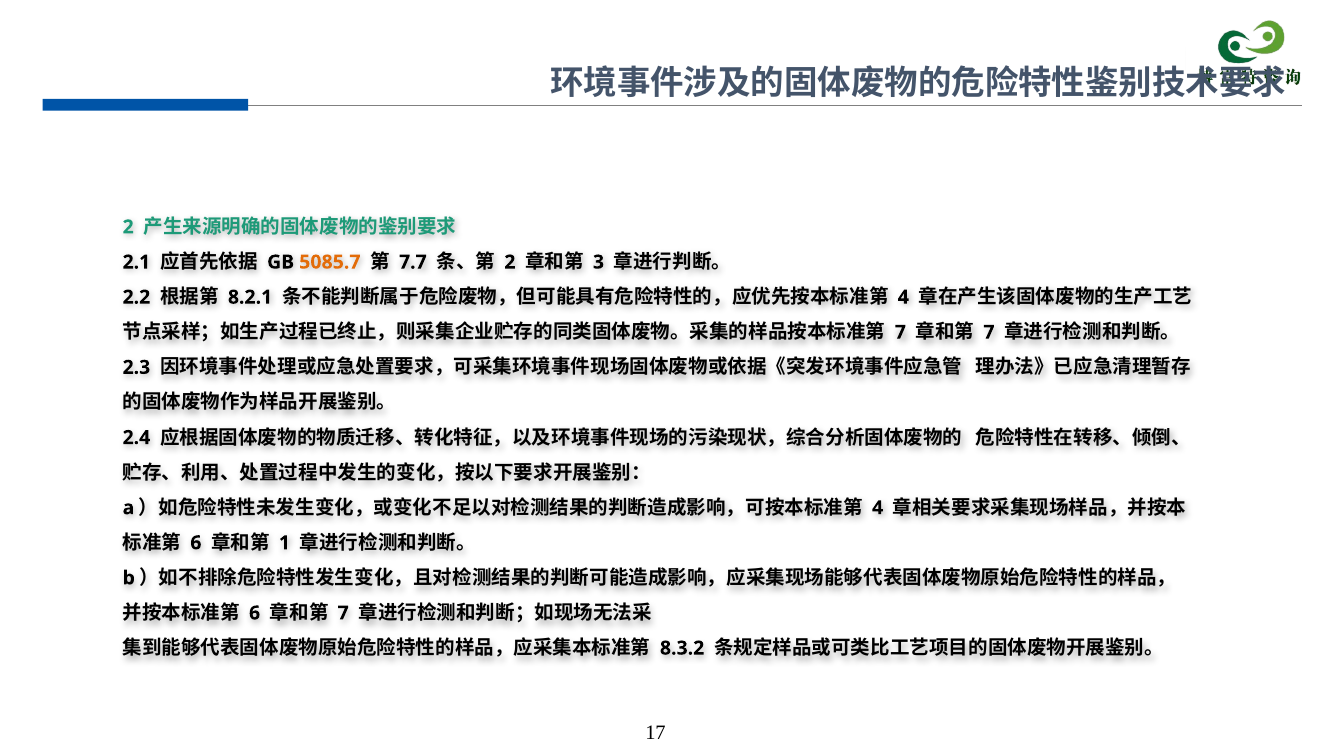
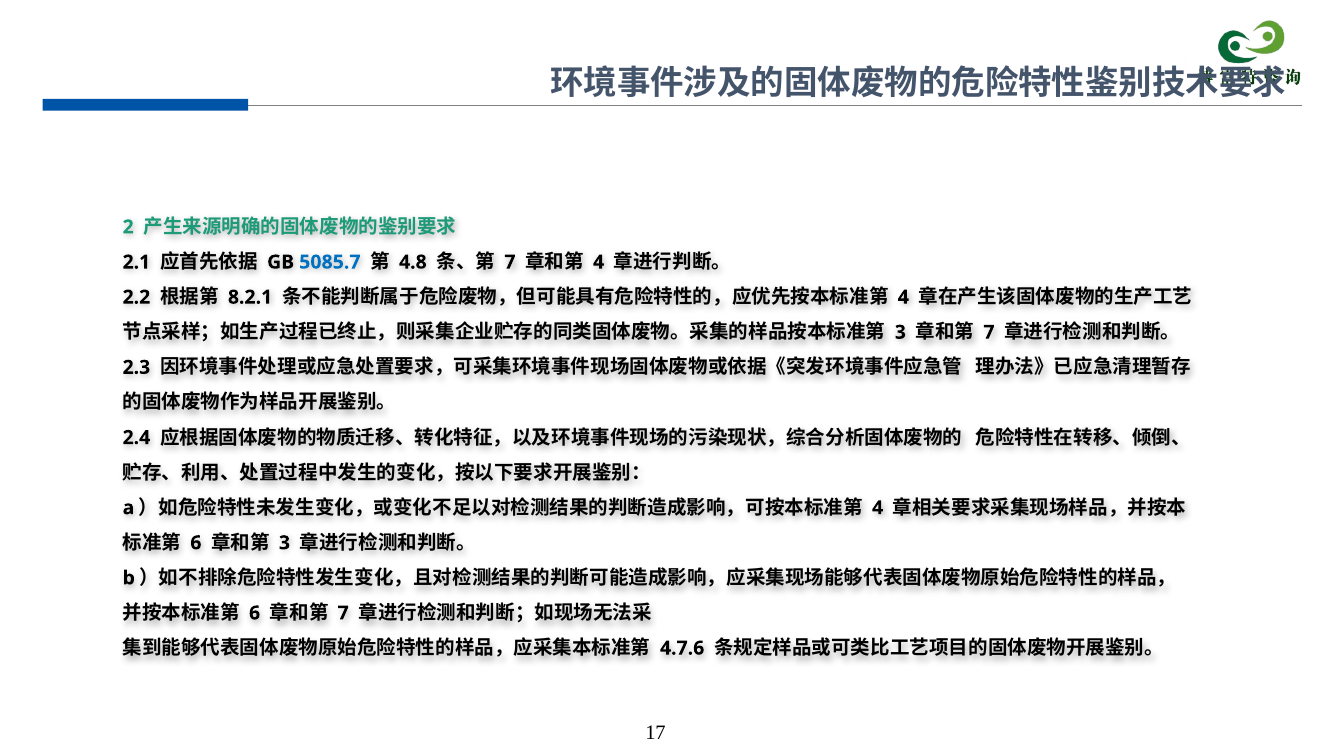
5085.7 colour: orange -> blue (330, 262)
7.7: 7.7 -> 4.8 (413, 262)
2: 2 -> 7 (510, 262)
3: 3 -> 4 (599, 262)
7: 7 -> 3 (900, 333)
1: 1 -> 3 (285, 543)
8.3.2: 8.3.2 -> 4.7.6 (682, 649)
